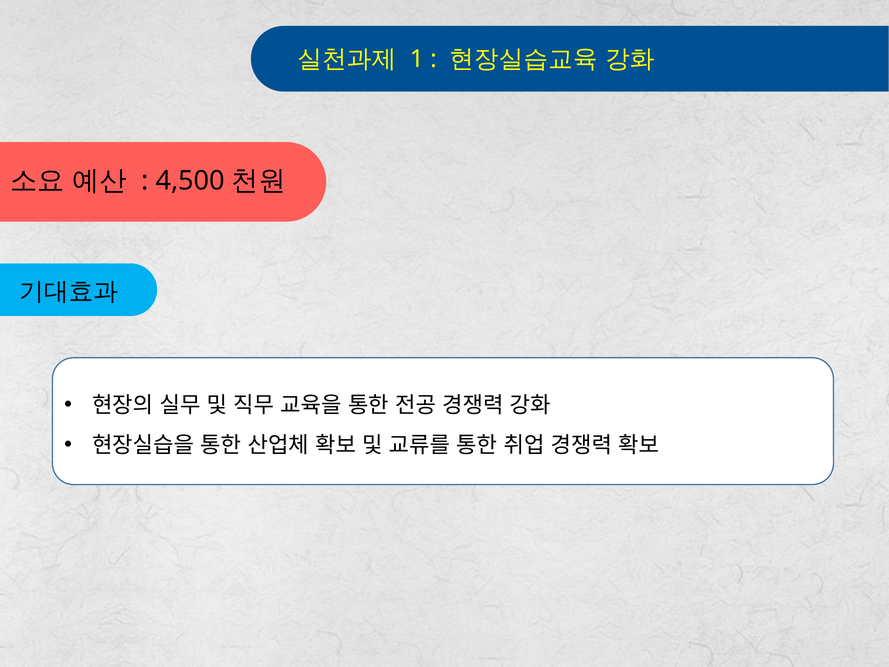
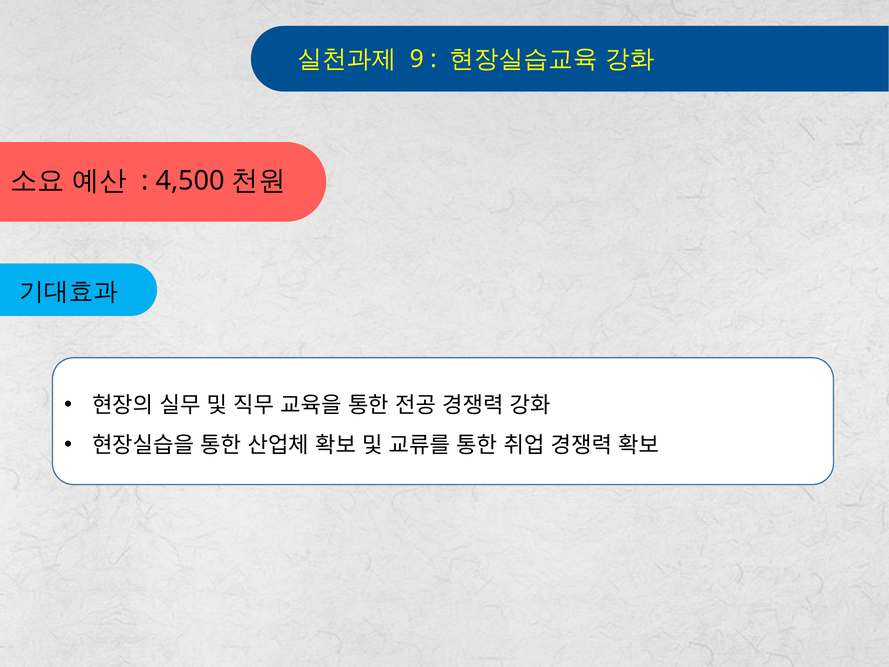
1: 1 -> 9 (417, 59)
